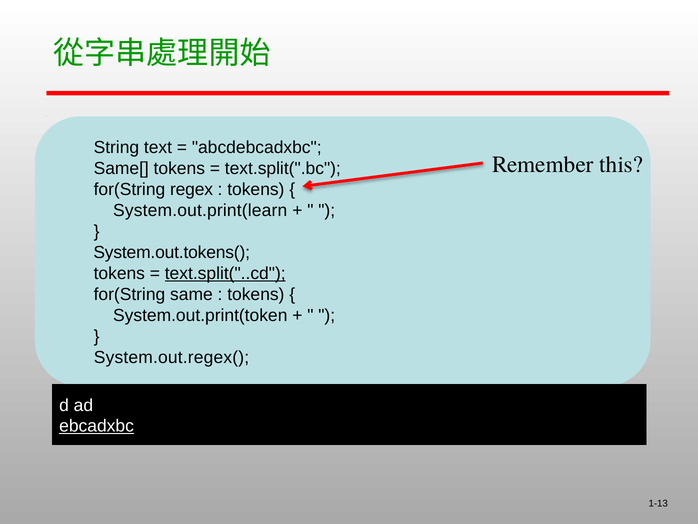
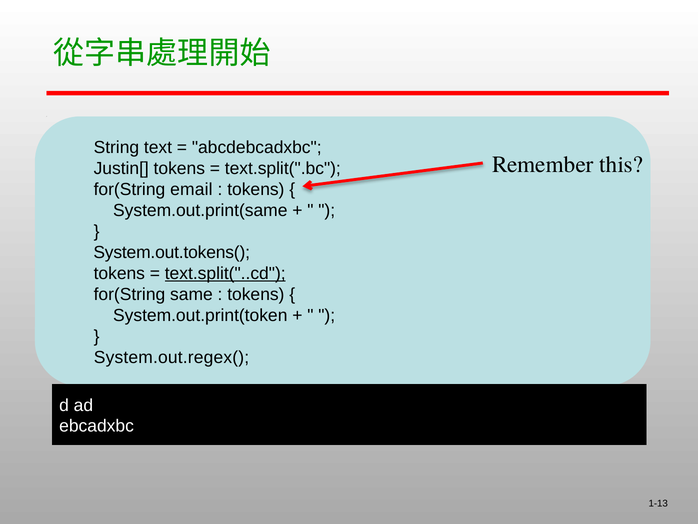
Same[: Same[ -> Justin[ (121, 168)
regex: regex -> email (191, 189)
System.out.print(learn: System.out.print(learn -> System.out.print(same (200, 210)
ebcadxbc underline: present -> none (97, 426)
